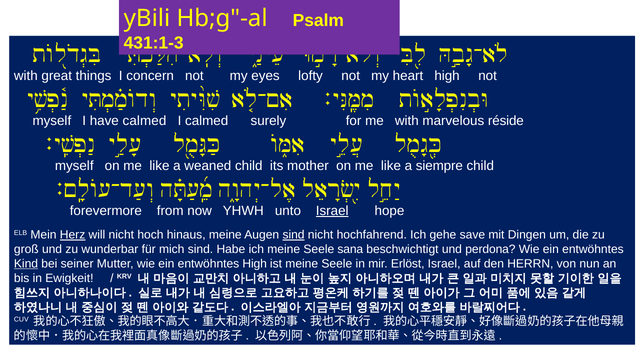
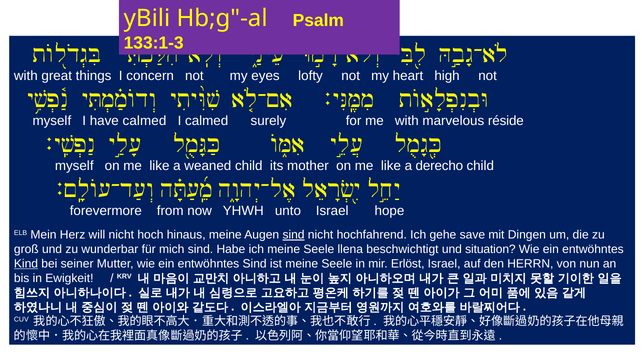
431:1-3: 431:1-3 -> 133:1-3 (154, 43)
siempre: siempre -> derecho (439, 166)
Israel underline: present -> none (332, 211)
Herz underline: present -> none (73, 235)
sana: sana -> llena (350, 249)
perdona: perdona -> situation (490, 249)
entwöhntes High: High -> Sind (255, 264)
